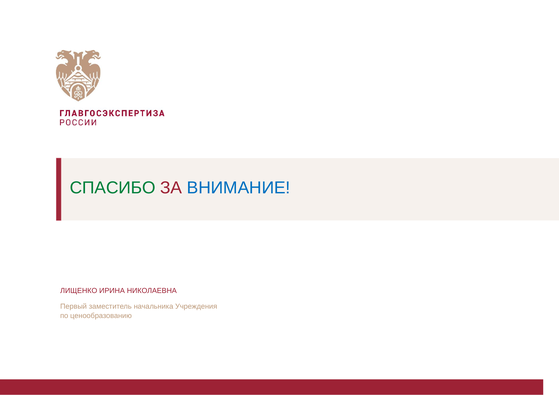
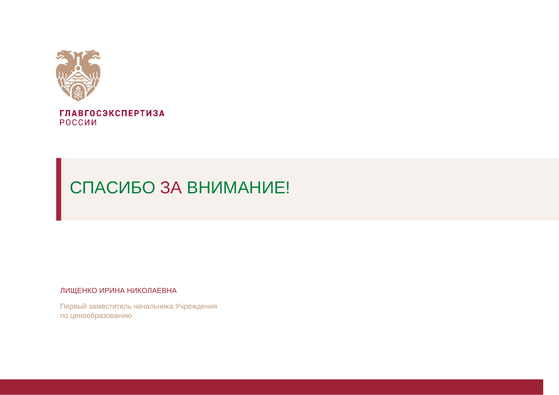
ВНИМАНИЕ colour: blue -> green (239, 188)
